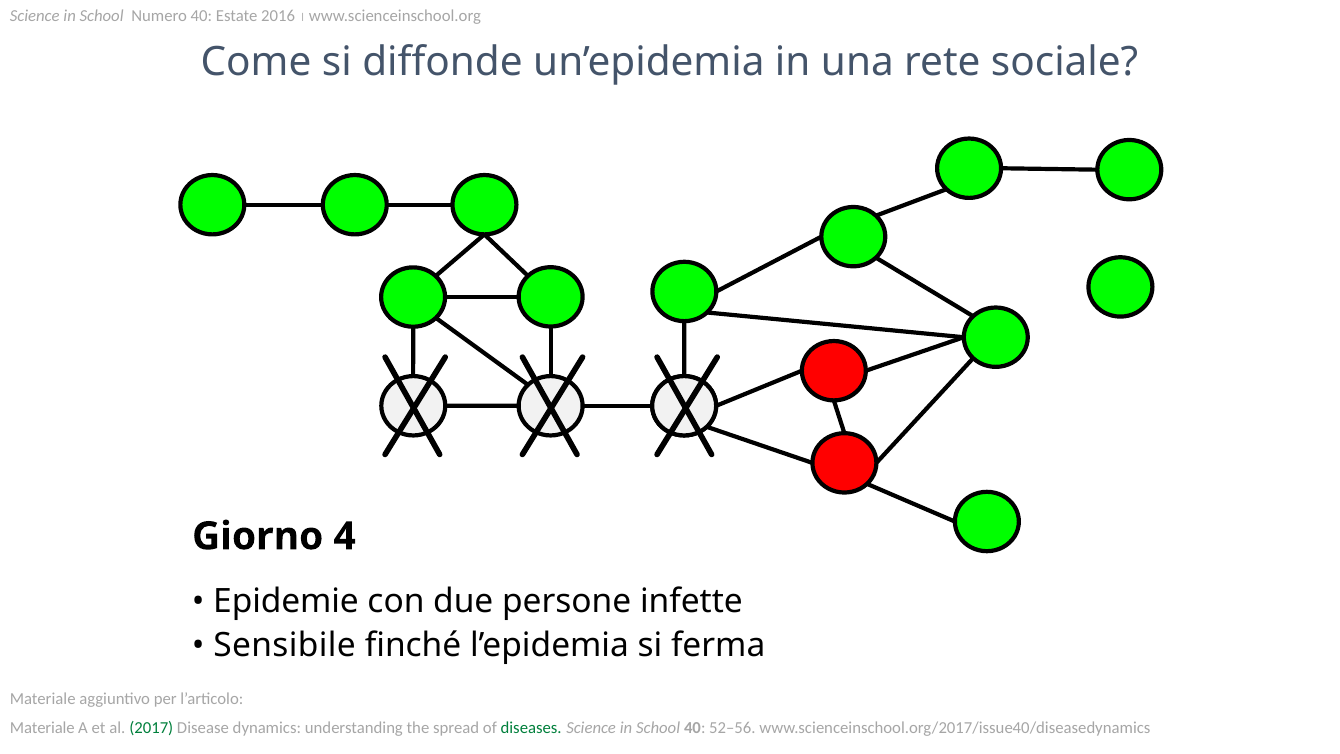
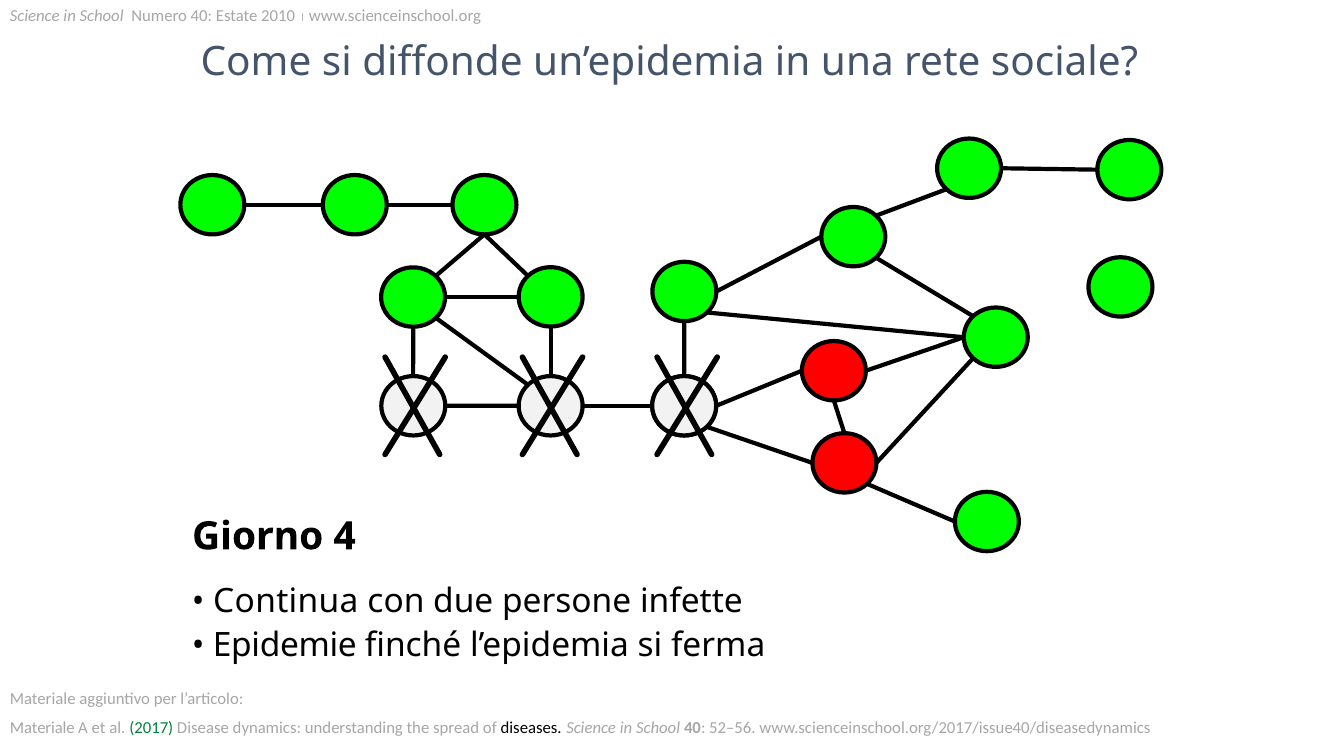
2016: 2016 -> 2010 (278, 16)
Epidemie: Epidemie -> Continua (286, 601)
Sensibile: Sensibile -> Epidemie (285, 645)
diseases colour: green -> black (531, 728)
